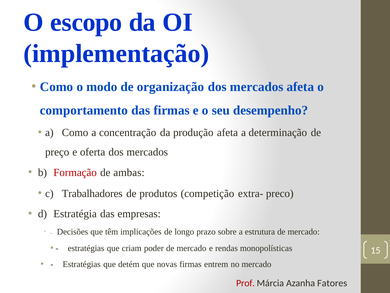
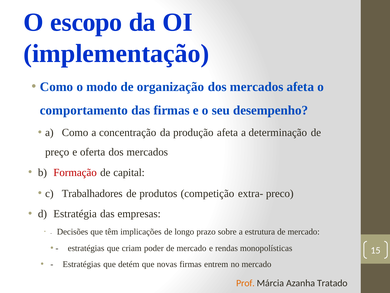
ambas: ambas -> capital (129, 172)
Prof colour: red -> orange (245, 283)
Fatores: Fatores -> Tratado (332, 283)
